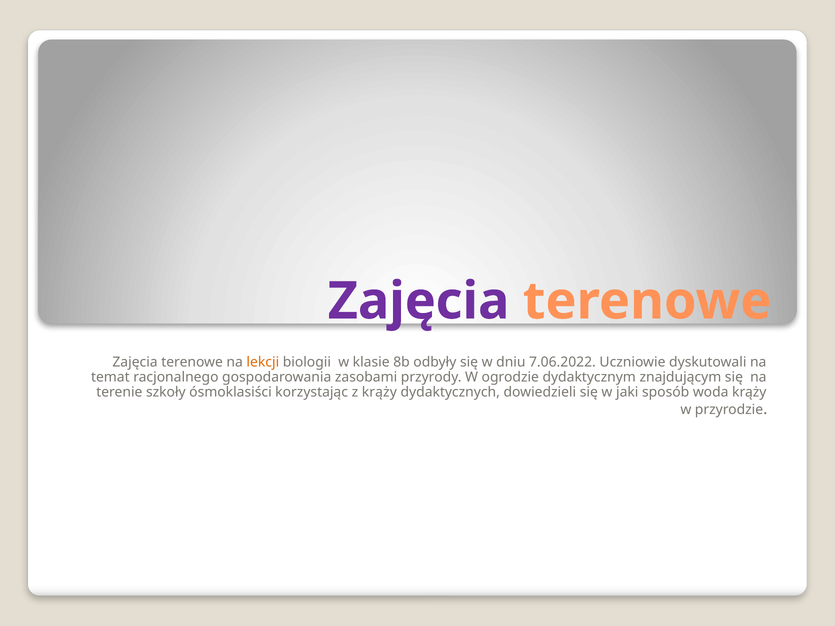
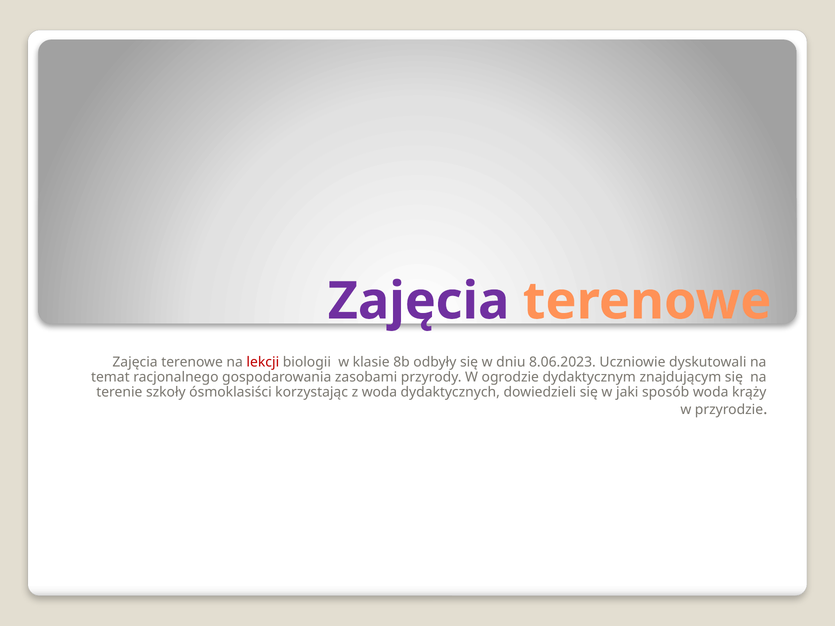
lekcji colour: orange -> red (263, 363)
7.06.2022: 7.06.2022 -> 8.06.2023 (562, 363)
z krąży: krąży -> woda (379, 393)
